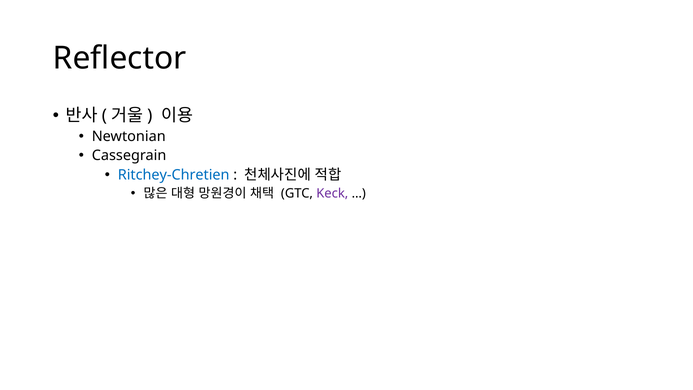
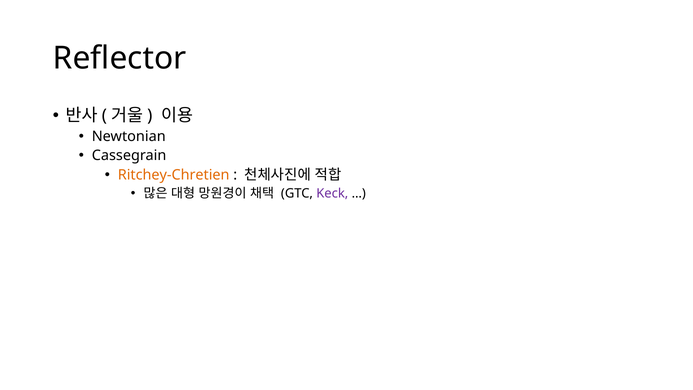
Ritchey-Chretien colour: blue -> orange (174, 175)
